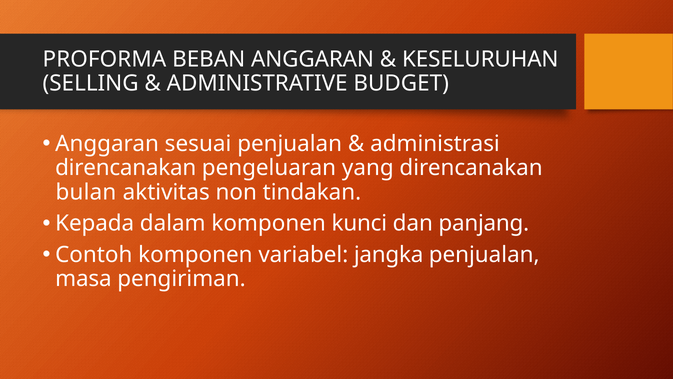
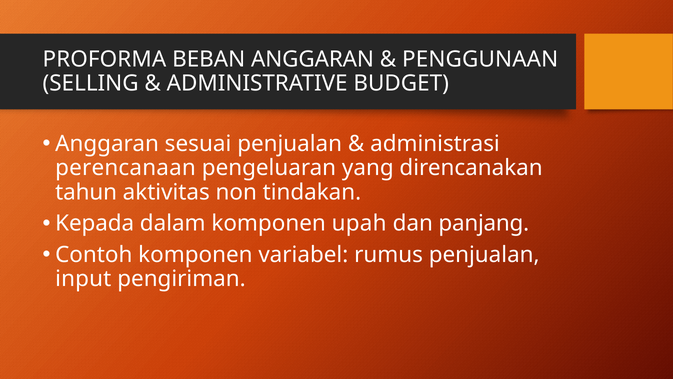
KESELURUHAN: KESELURUHAN -> PENGGUNAAN (480, 59)
direncanakan: direncanakan -> perencanaan (126, 168)
bulan: bulan -> tahun (86, 192)
kunci: kunci -> upah (359, 223)
jangka: jangka -> rumus (389, 255)
masa: masa -> input (83, 279)
